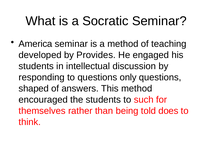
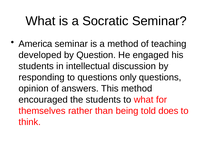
Provides: Provides -> Question (96, 55)
shaped: shaped -> opinion (34, 88)
to such: such -> what (144, 100)
